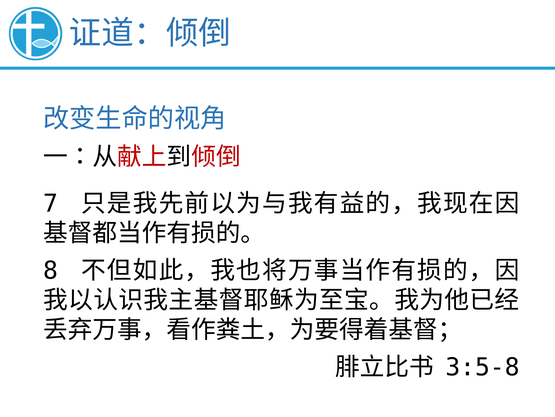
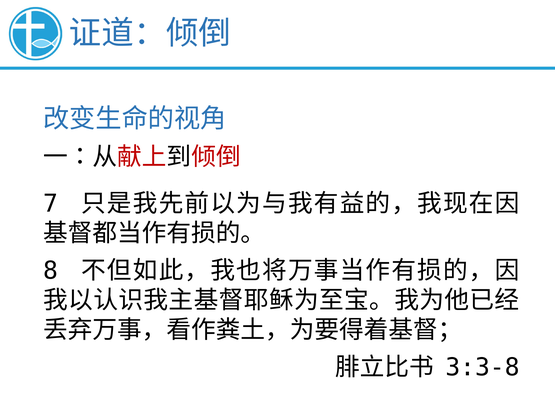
3:5-8: 3:5-8 -> 3:3-8 (483, 367)
